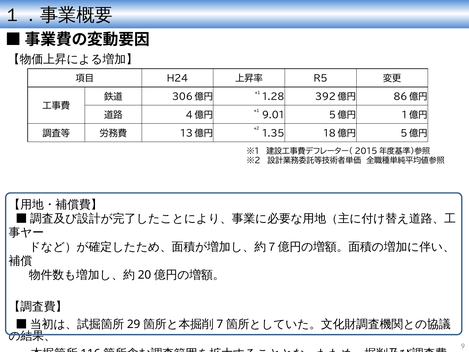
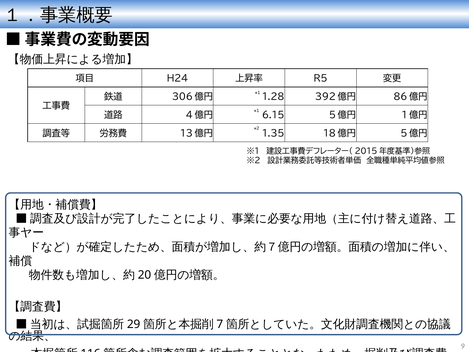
9.01: 9.01 -> 6.15 (273, 115)
